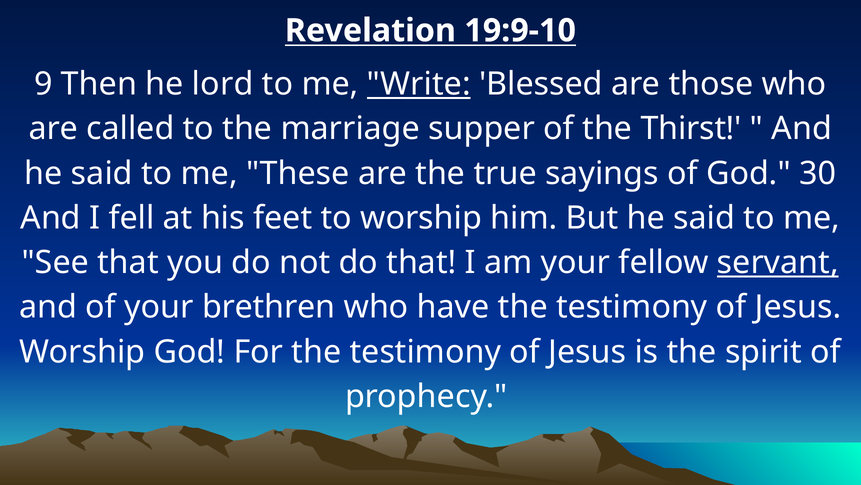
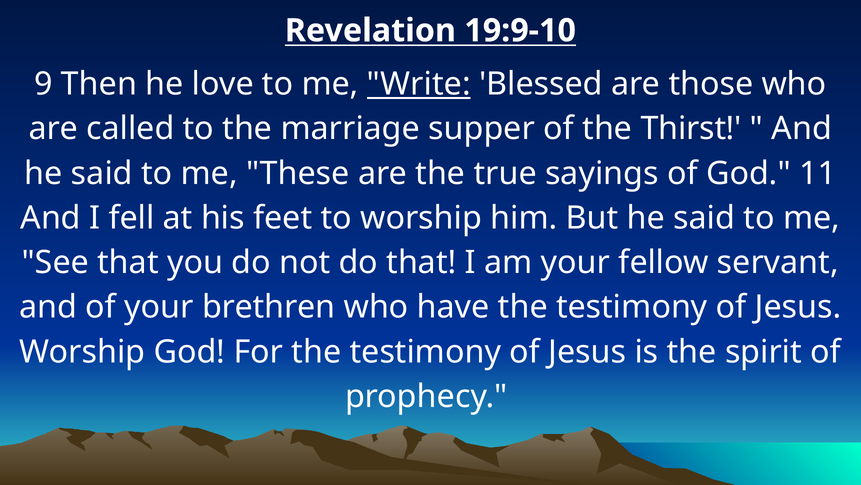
lord: lord -> love (223, 84)
30: 30 -> 11 (818, 173)
servant underline: present -> none (778, 262)
